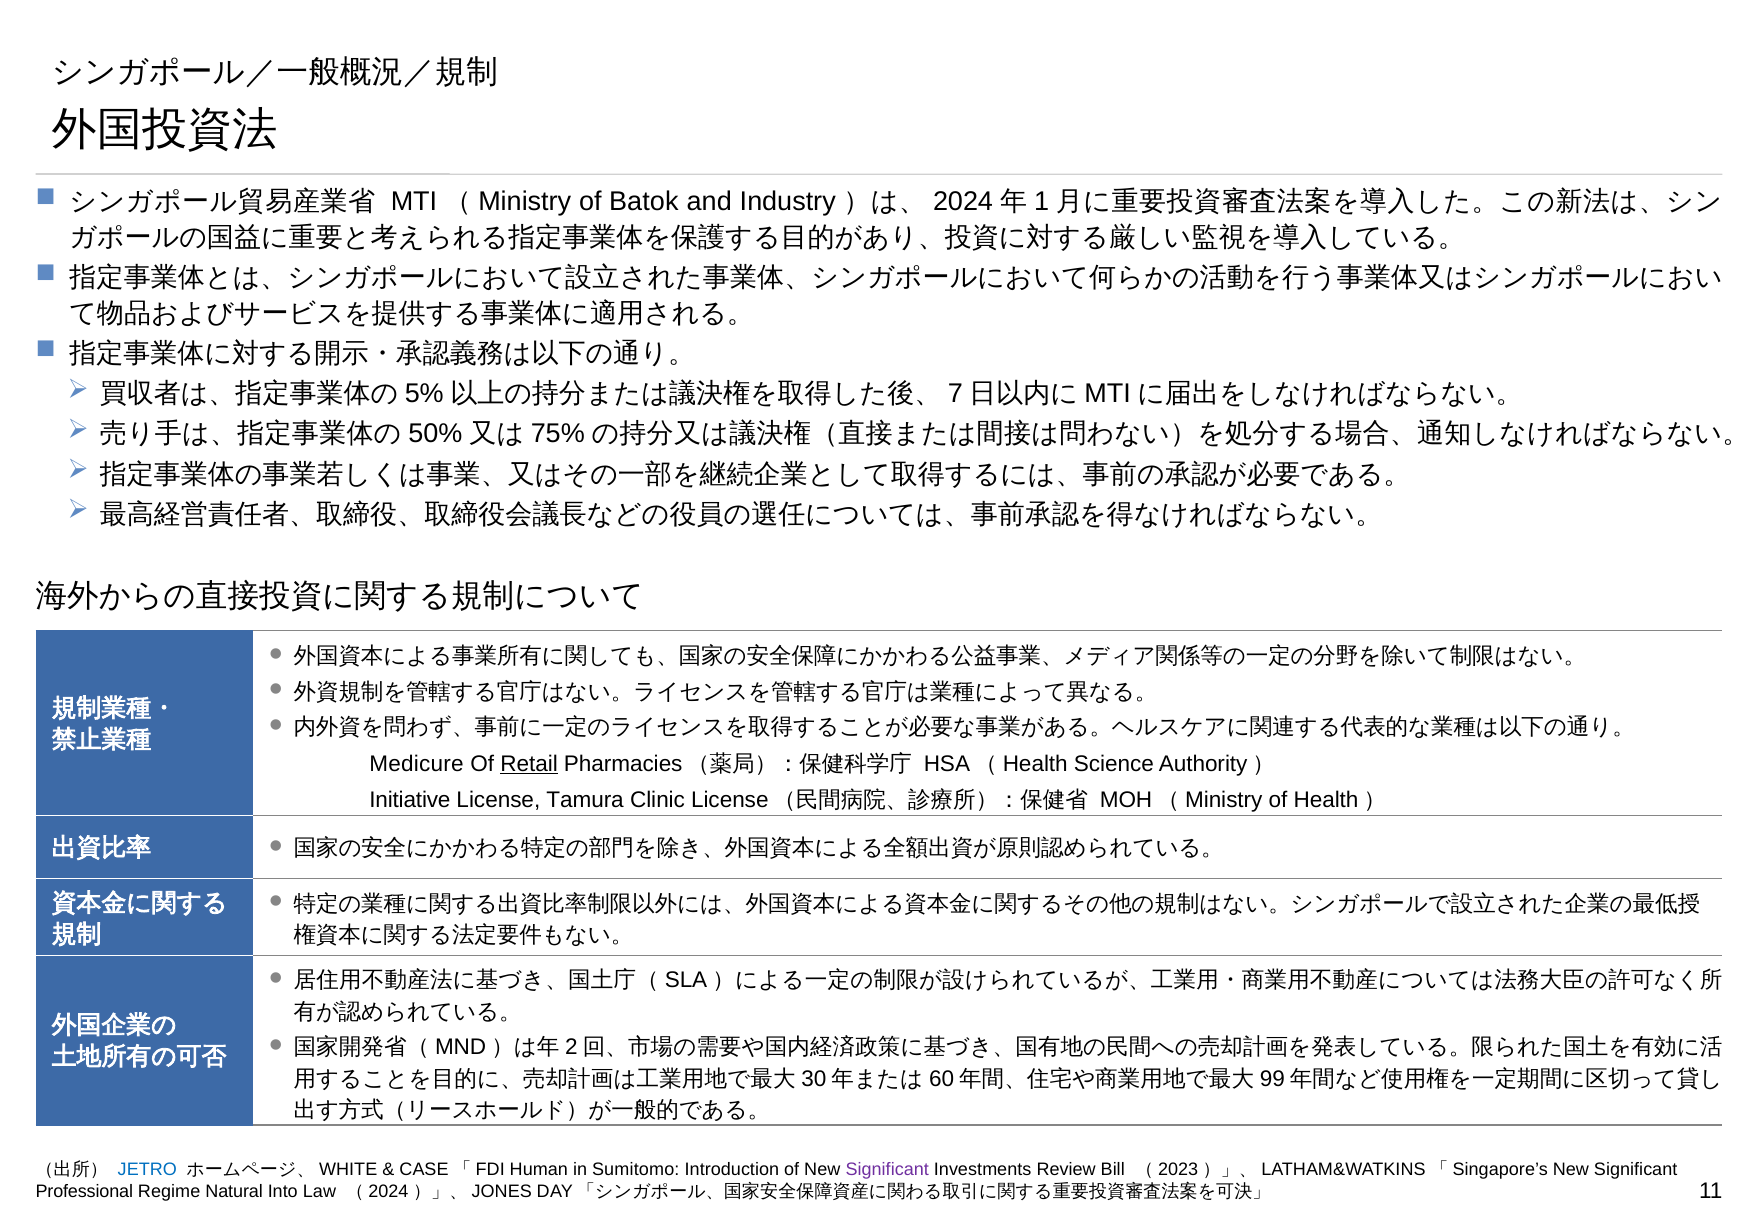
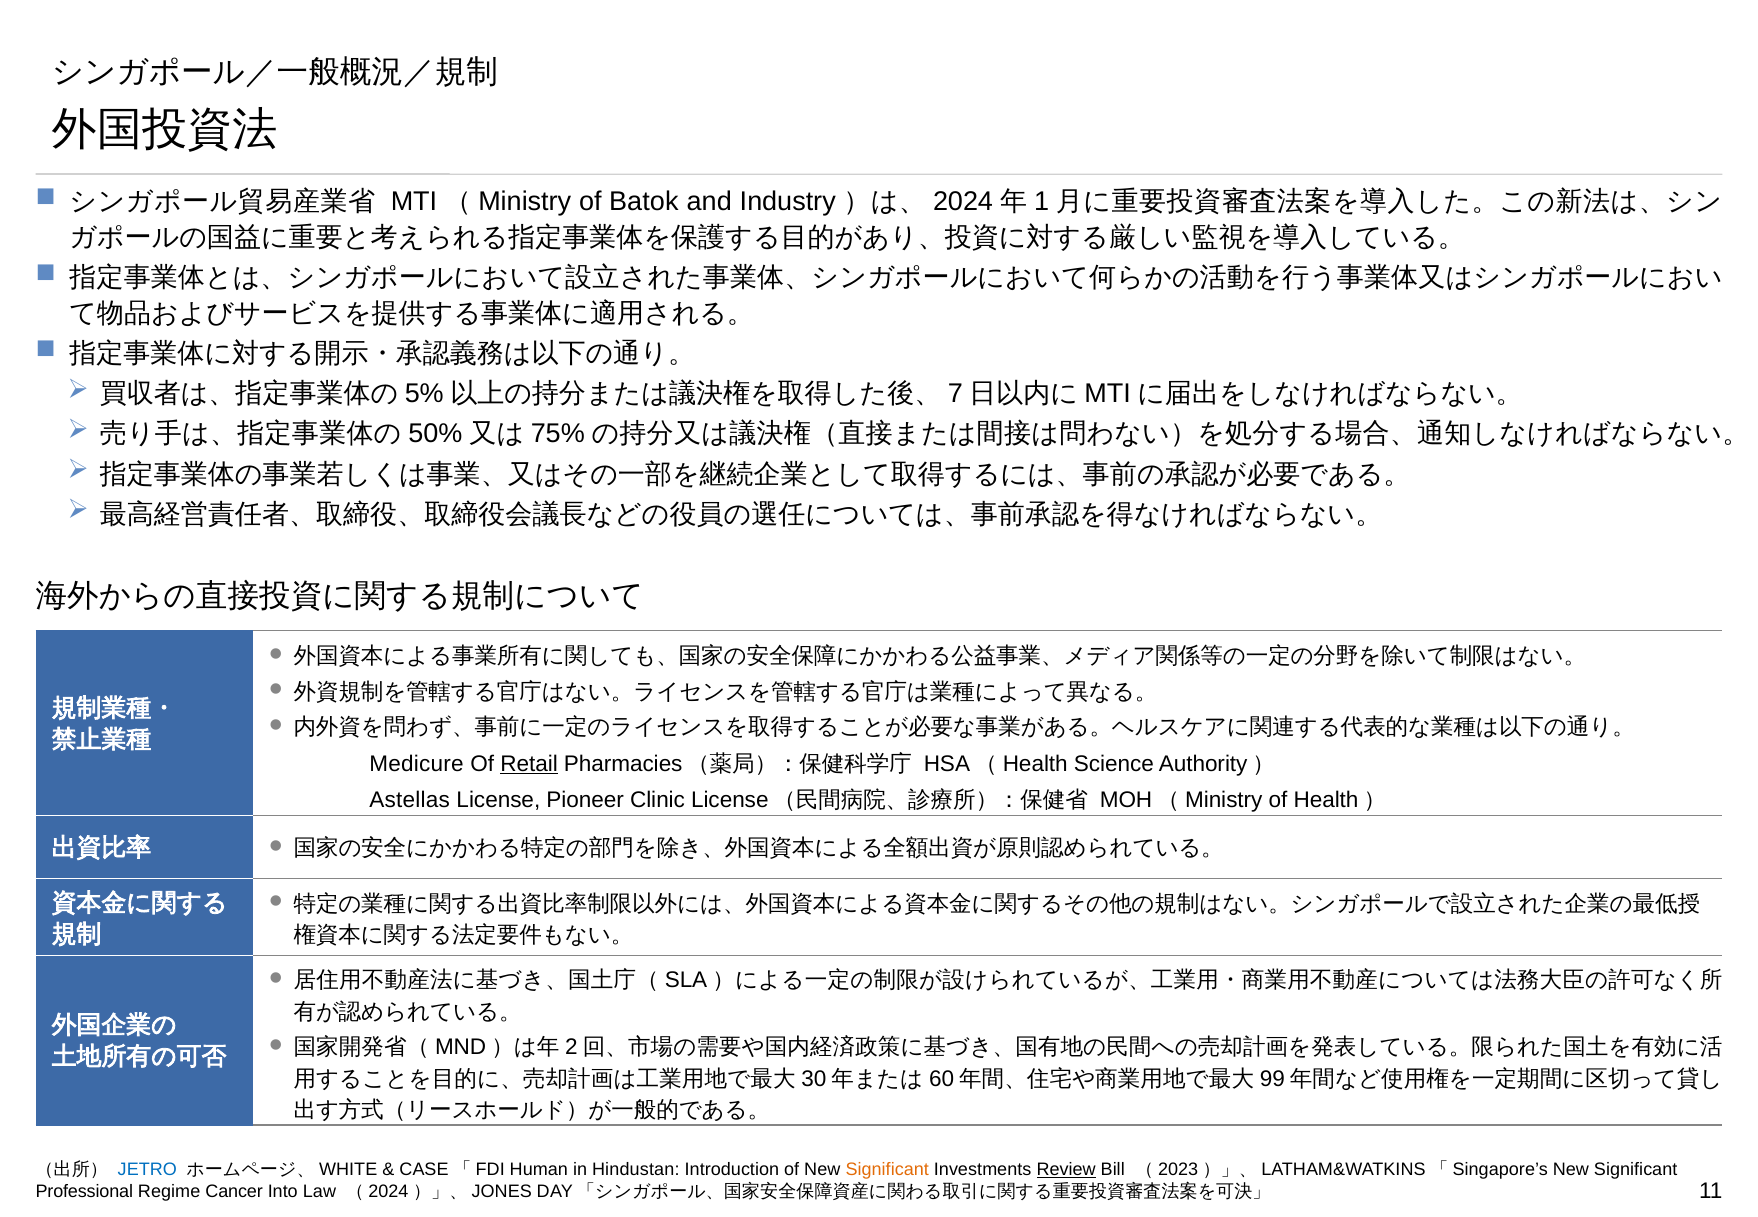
Initiative: Initiative -> Astellas (410, 801)
Tamura: Tamura -> Pioneer (585, 801)
Sumitomo: Sumitomo -> Hindustan (636, 1170)
Significant colour: purple -> orange (887, 1170)
Review underline: none -> present (1066, 1170)
Natural: Natural -> Cancer (234, 1192)
